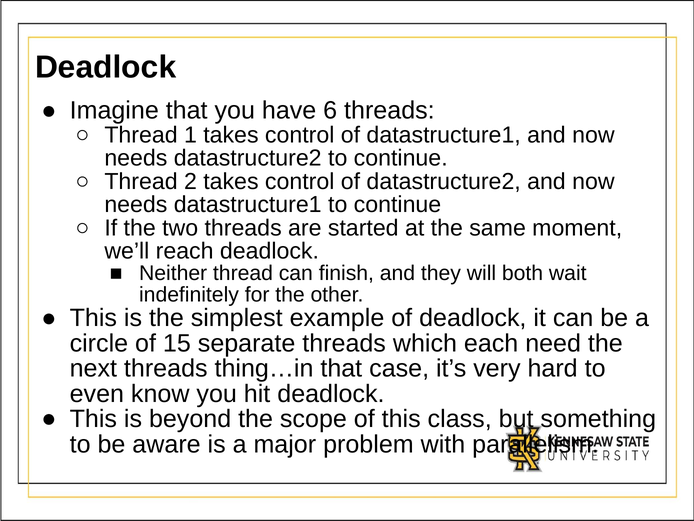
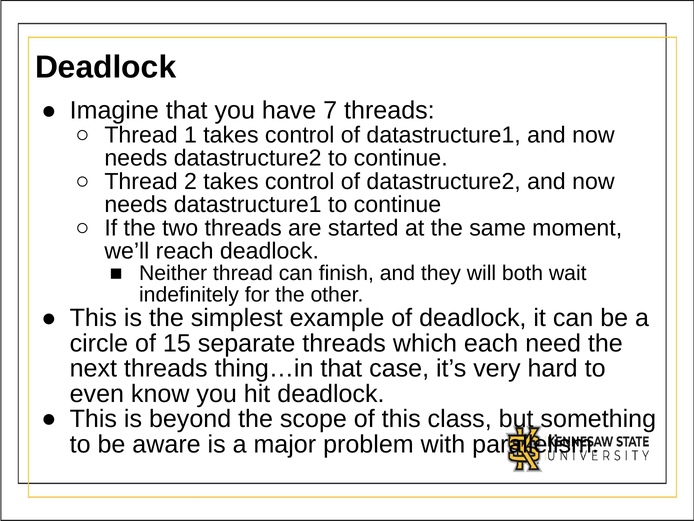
6: 6 -> 7 (330, 110)
